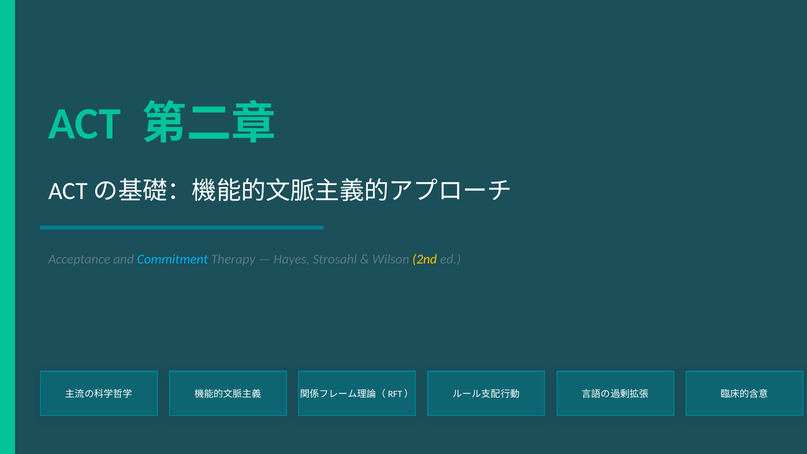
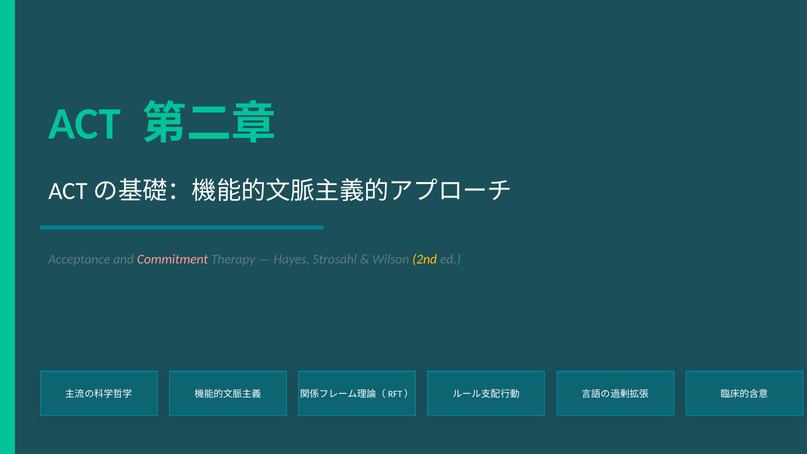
Commitment colour: light blue -> pink (173, 259)
